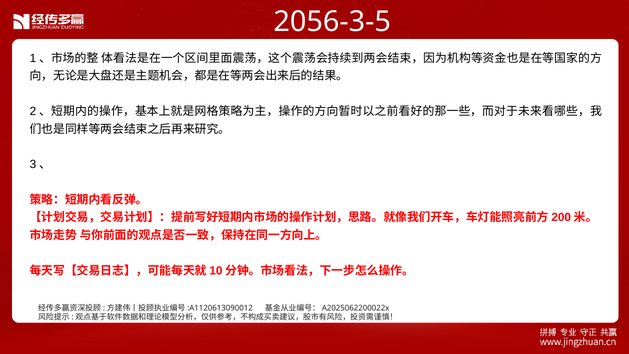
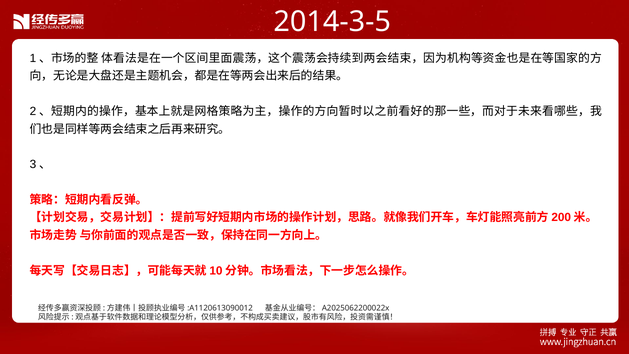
2056-3-5: 2056-3-5 -> 2014-3-5 (332, 22)
